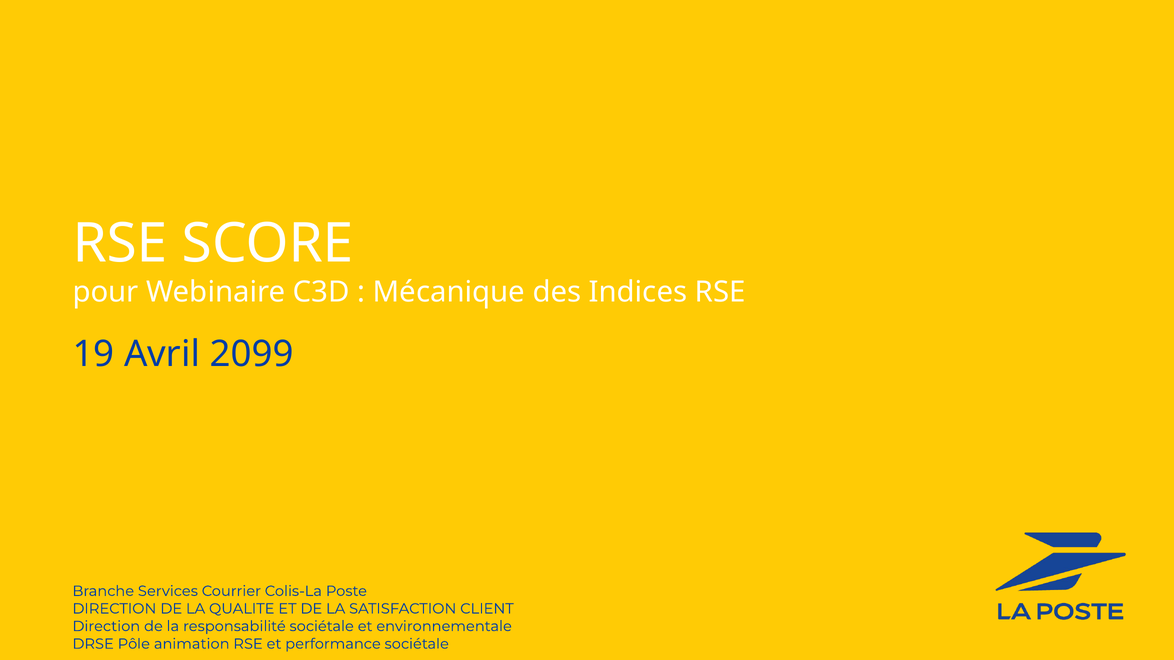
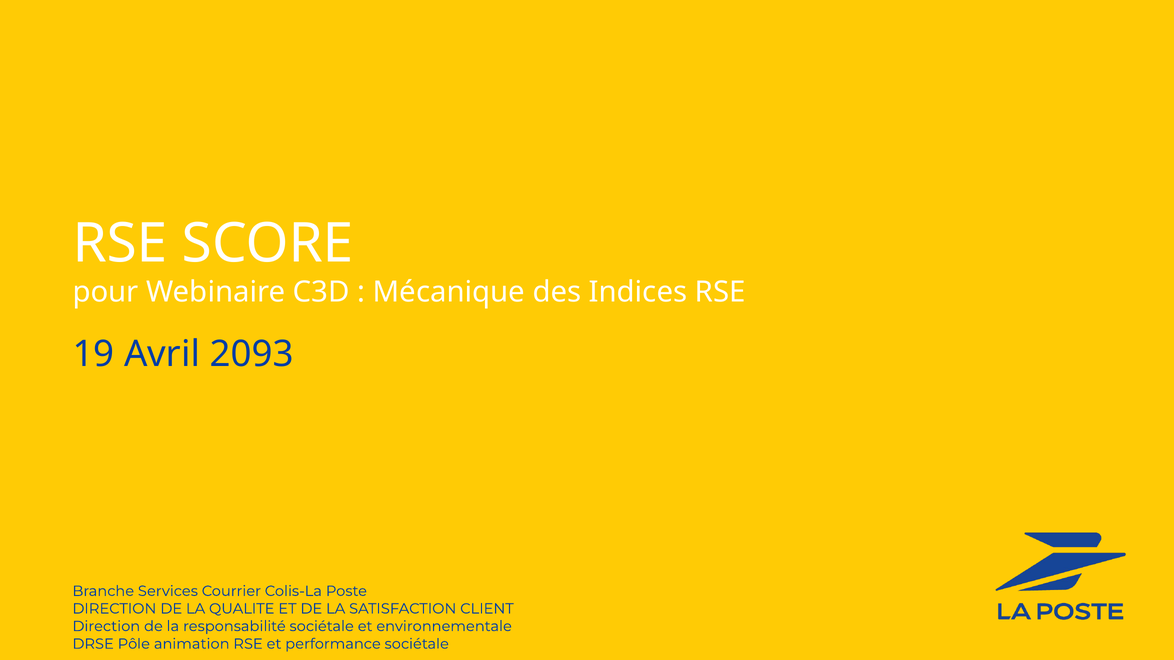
2099: 2099 -> 2093 (252, 354)
